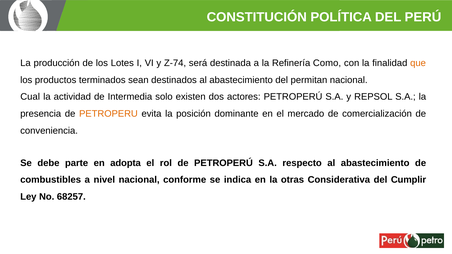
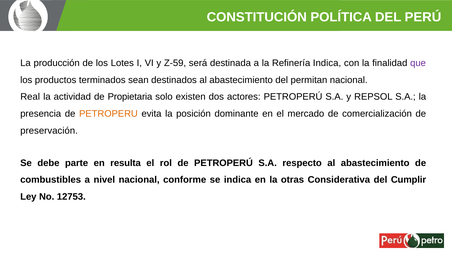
Z-74: Z-74 -> Z-59 (175, 63)
Refinería Como: Como -> Indica (327, 63)
que colour: orange -> purple (418, 63)
Cual: Cual -> Real (30, 97)
Intermedia: Intermedia -> Propietaria (130, 97)
conveniencia: conveniencia -> preservación (49, 131)
adopta: adopta -> resulta (126, 163)
68257: 68257 -> 12753 (71, 197)
